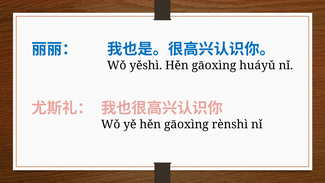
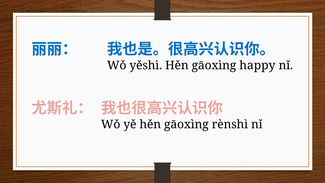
huáyǔ: huáyǔ -> happy (257, 65)
